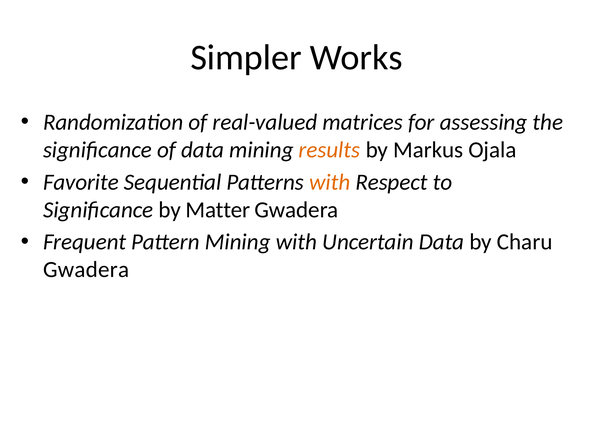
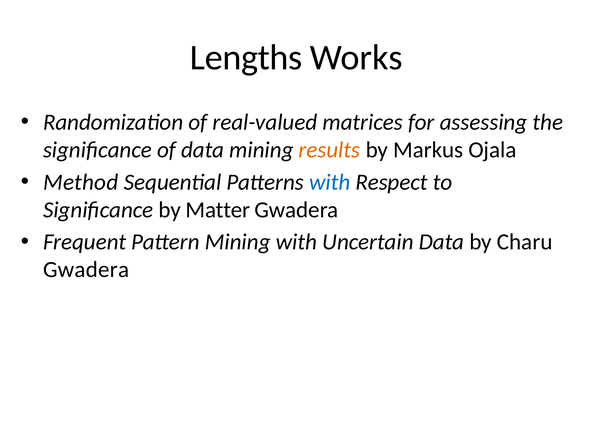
Simpler: Simpler -> Lengths (246, 57)
Favorite: Favorite -> Method (81, 182)
with colour: orange -> blue (330, 182)
